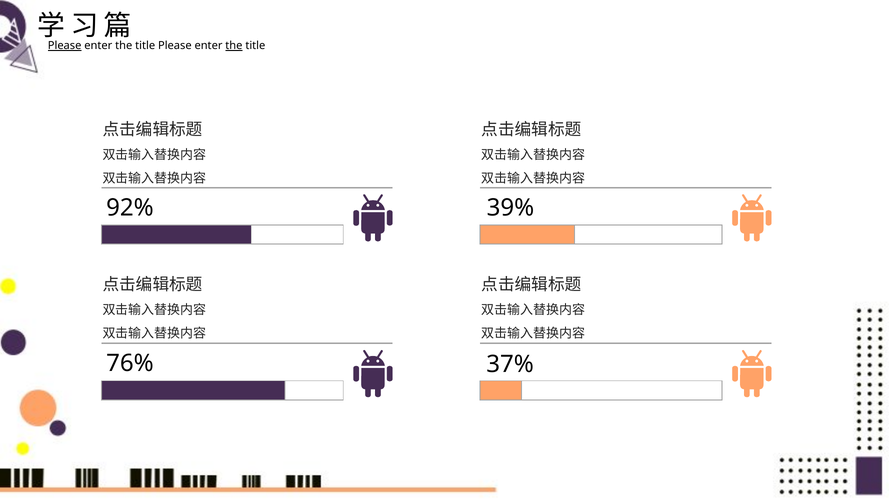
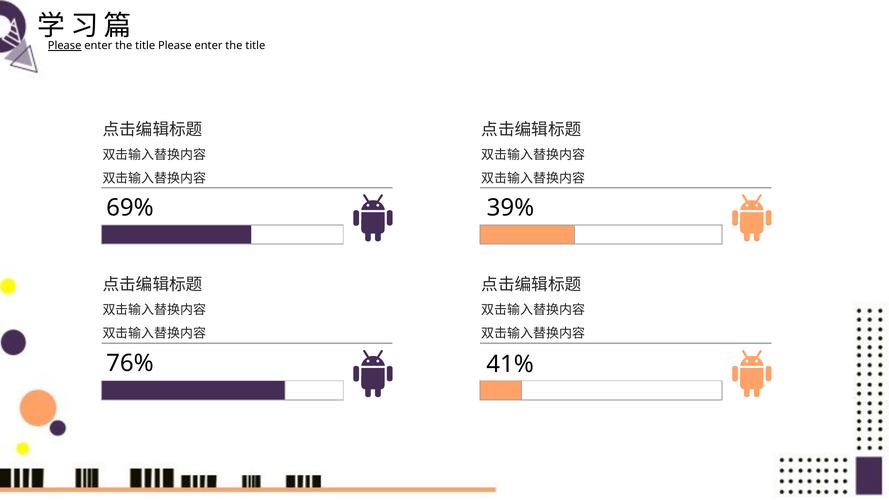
the underline: present -> none (234, 46)
92%: 92% -> 69% (130, 208)
37%: 37% -> 41% (510, 364)
